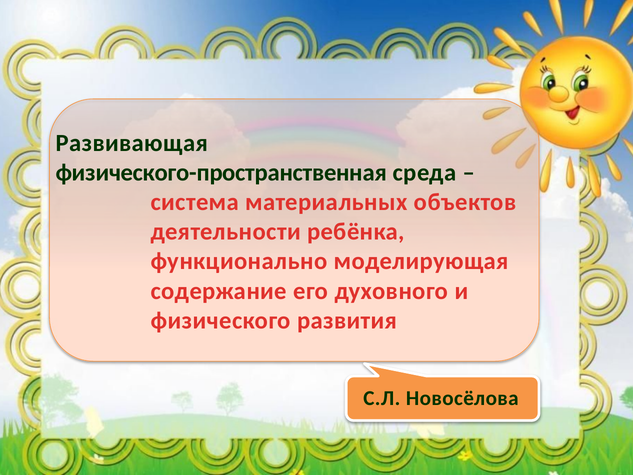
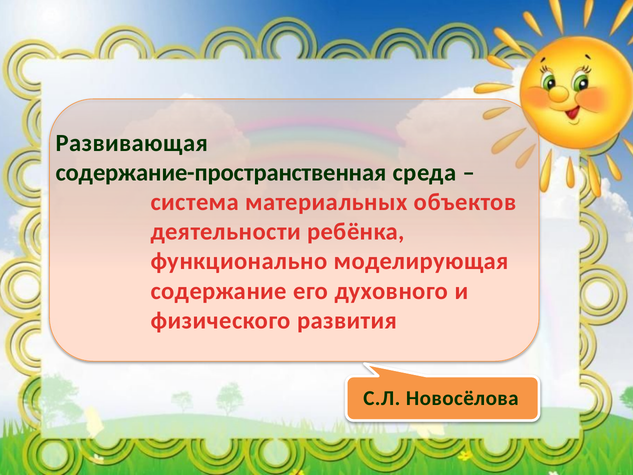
физического-пространственная: физического-пространственная -> содержание-пространственная (221, 173)
